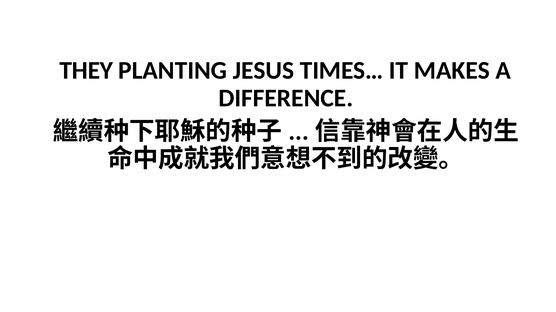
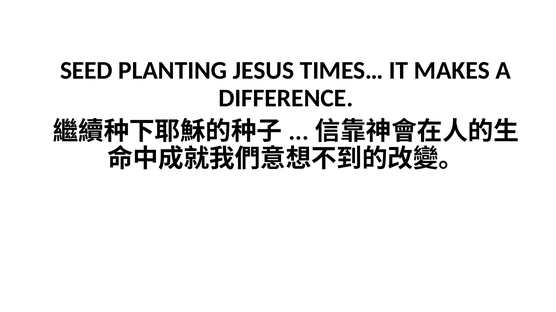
THEY: THEY -> SEED (86, 71)
